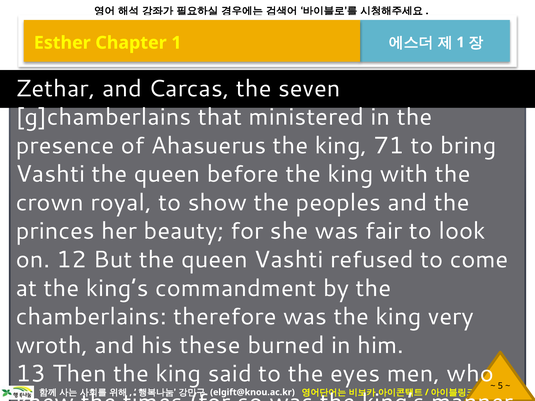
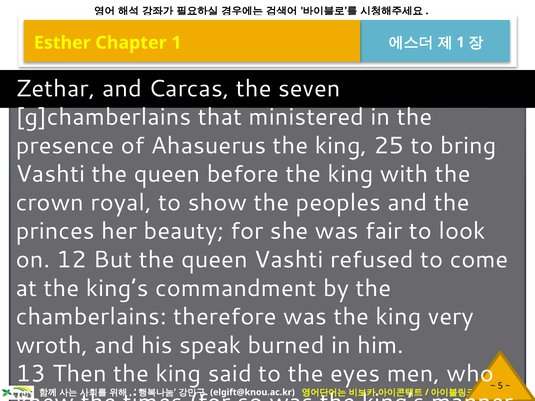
71: 71 -> 25 (389, 146)
these: these -> speak (210, 345)
